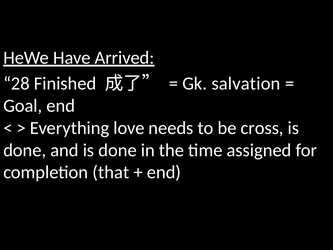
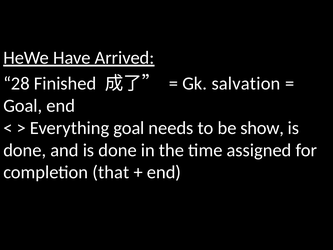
Everything love: love -> goal (129, 128)
cross: cross -> show (262, 128)
